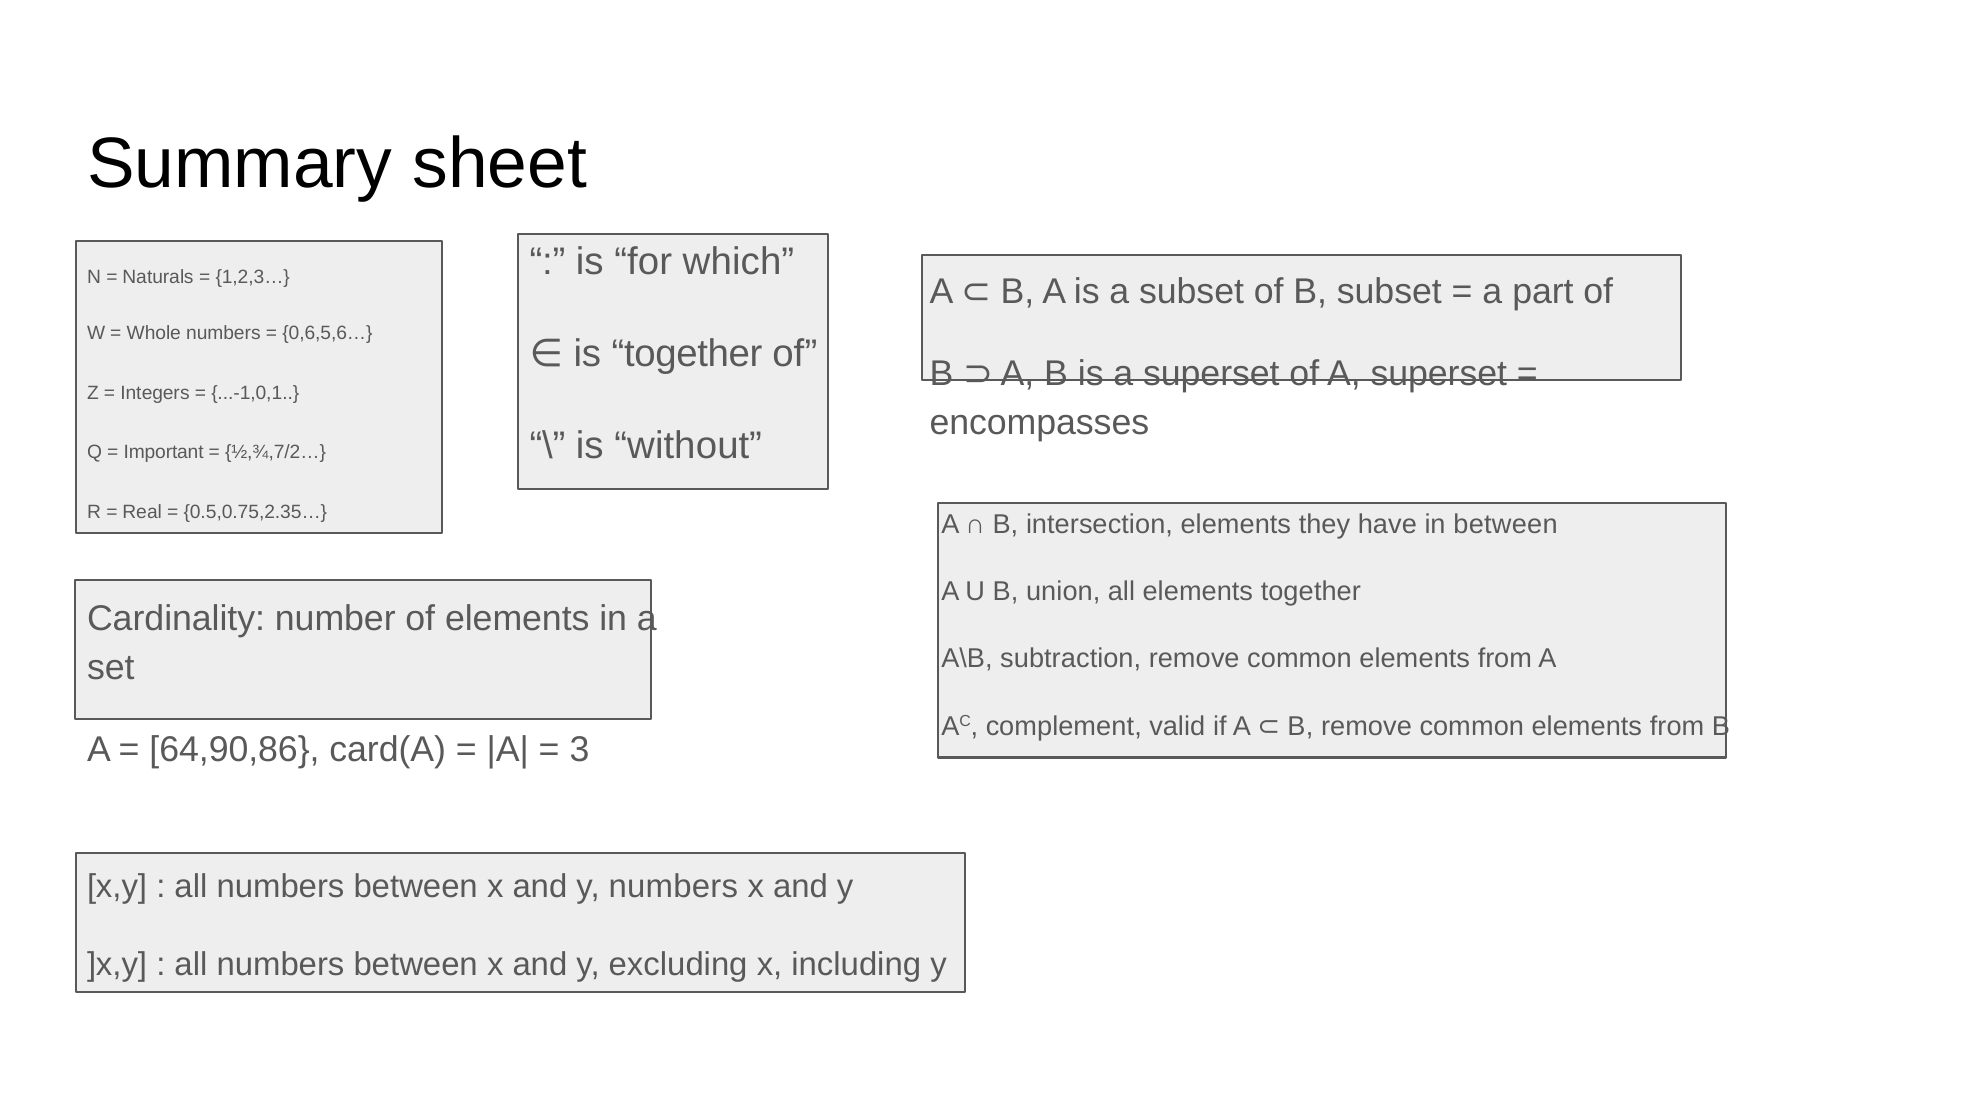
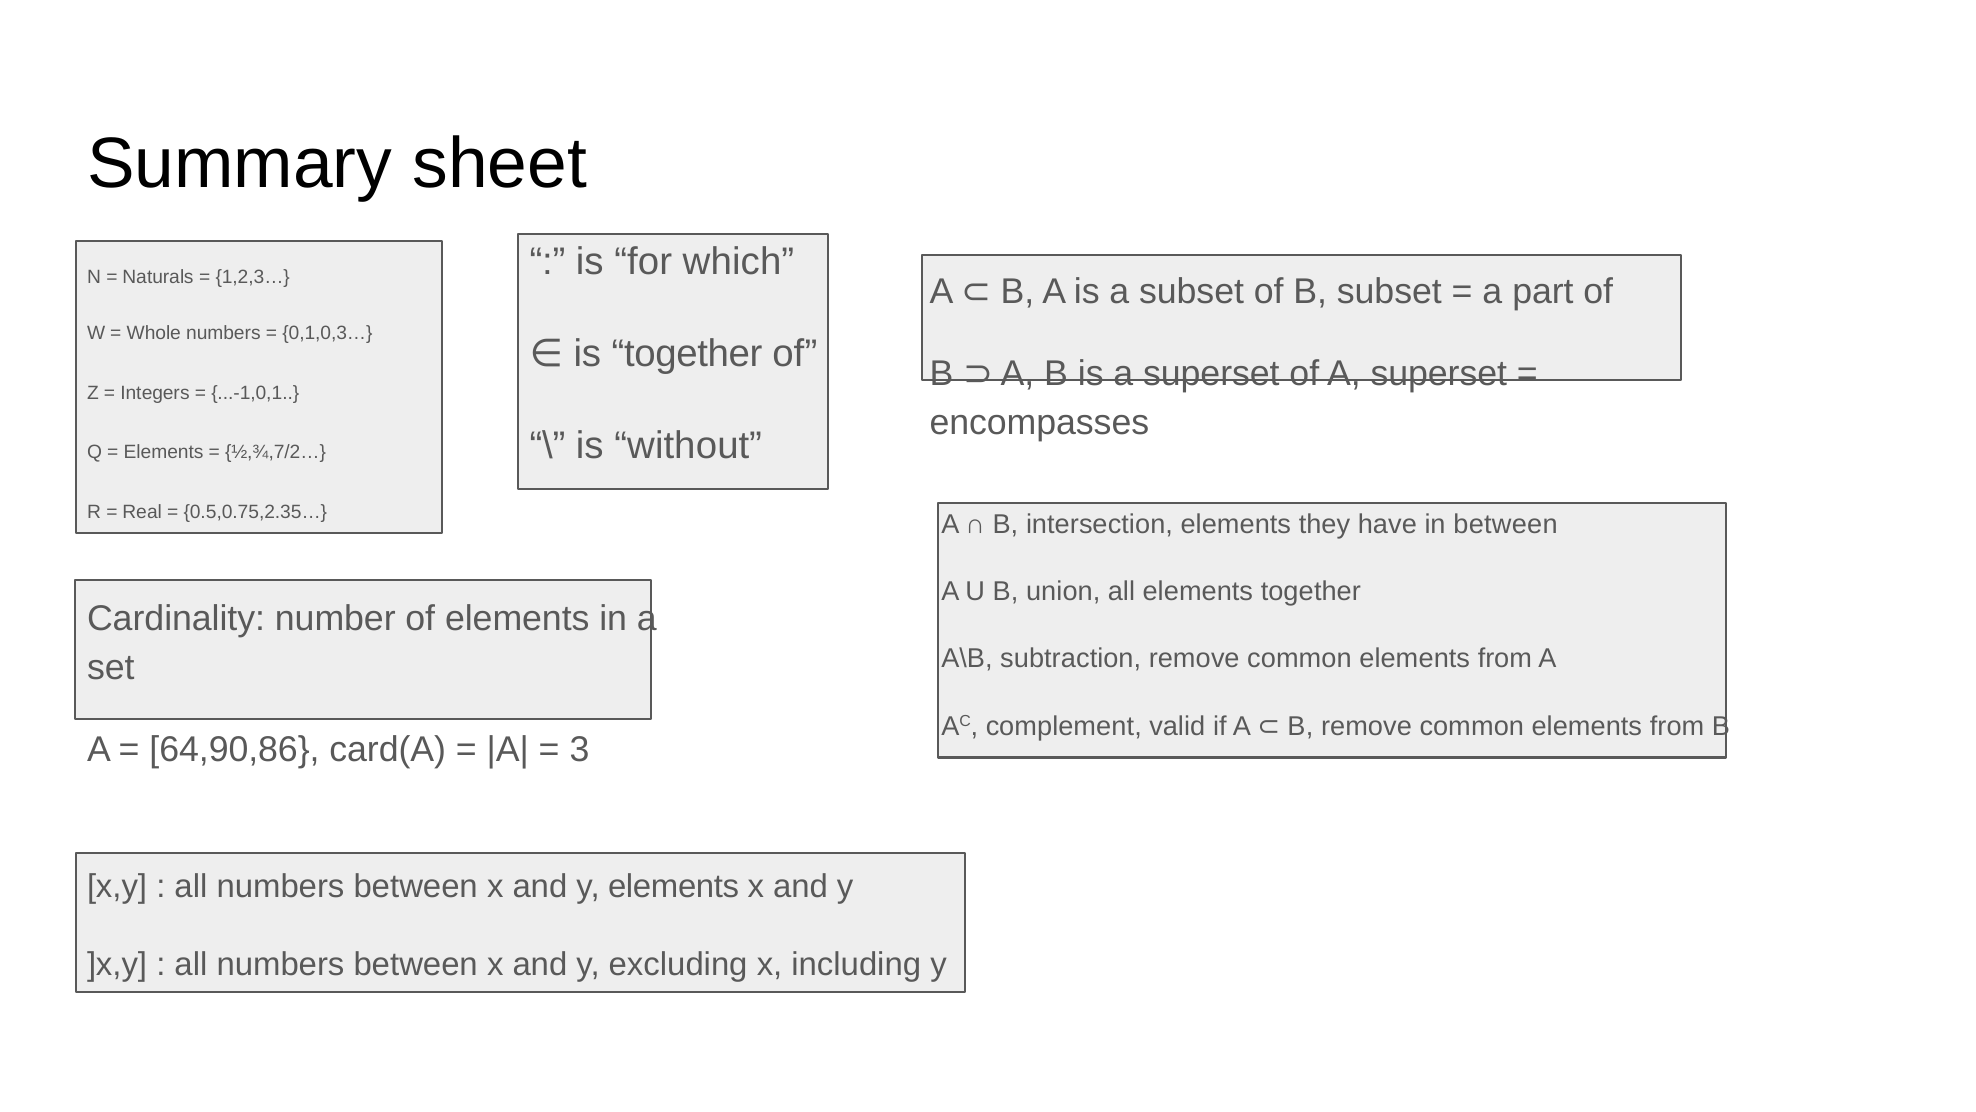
0,6,5,6…: 0,6,5,6… -> 0,1,0,3… (327, 333)
Important: Important -> Elements (164, 452)
y numbers: numbers -> elements (674, 886)
